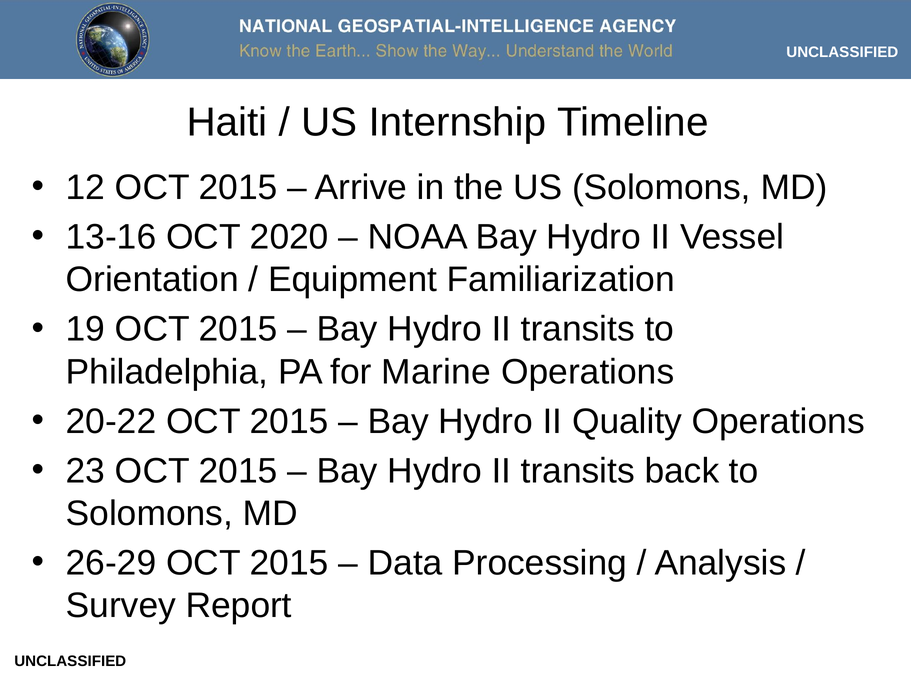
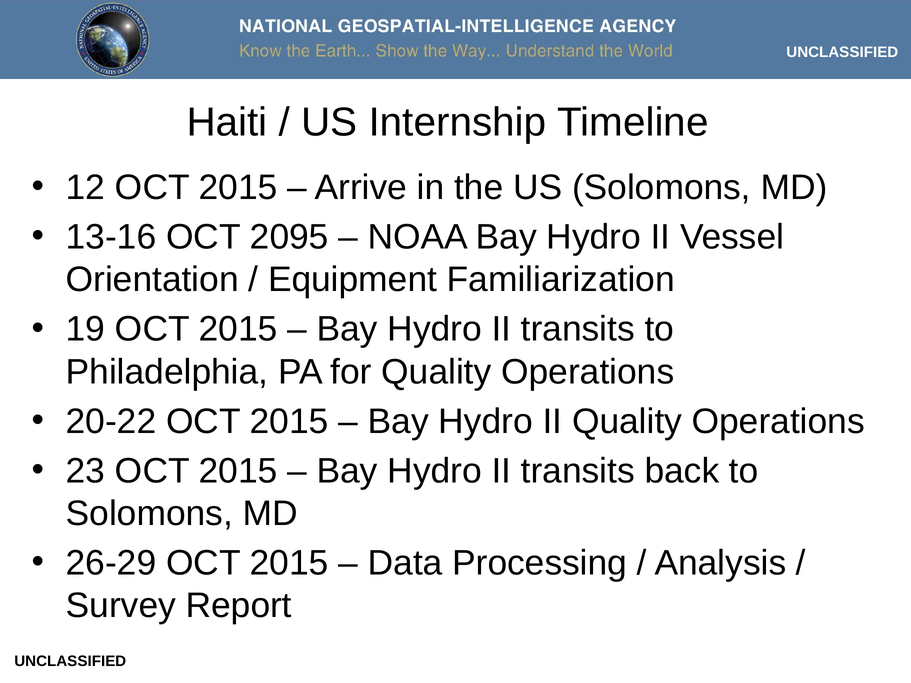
2020: 2020 -> 2095 (289, 237)
for Marine: Marine -> Quality (436, 372)
